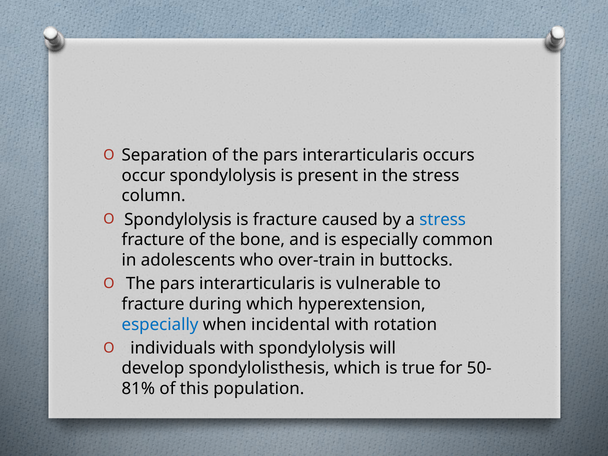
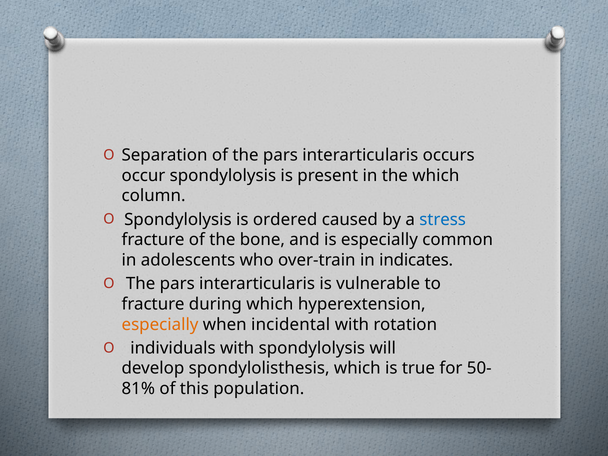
the stress: stress -> which (436, 176)
is fracture: fracture -> ordered (285, 220)
buttocks: buttocks -> indicates (416, 260)
especially colour: blue -> orange (160, 324)
